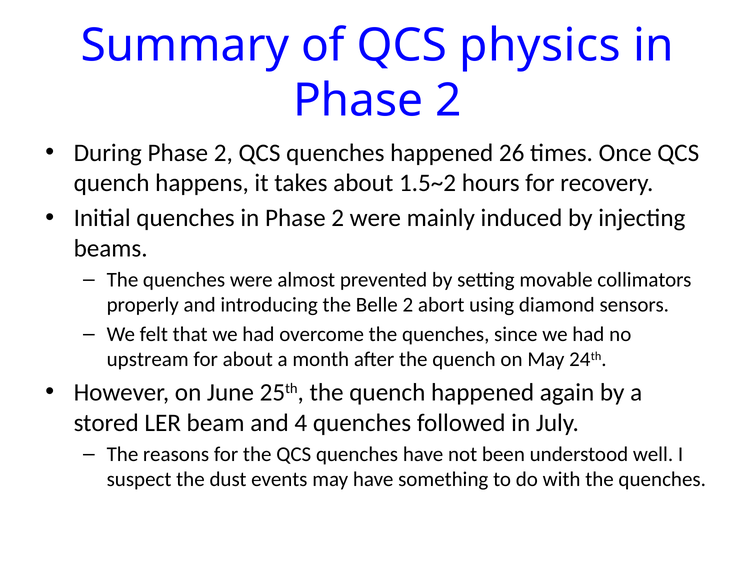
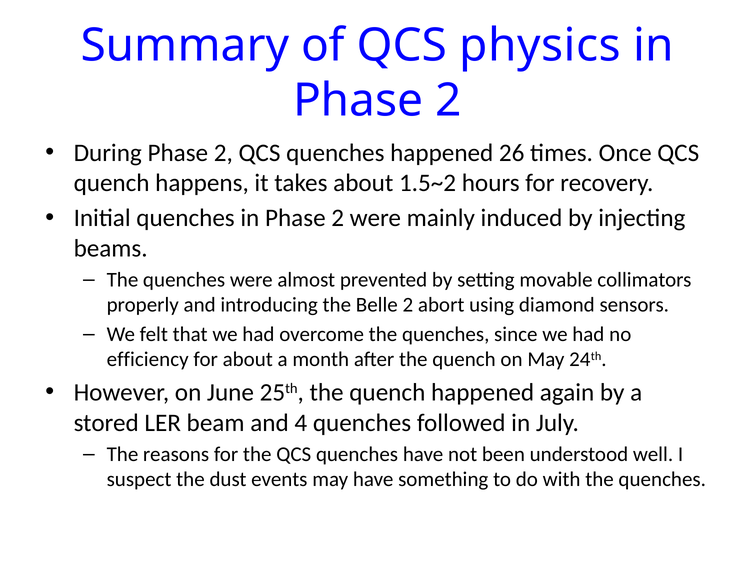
upstream: upstream -> efficiency (148, 360)
